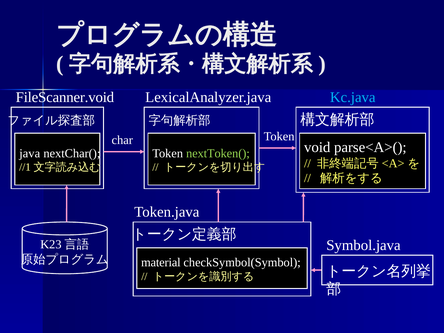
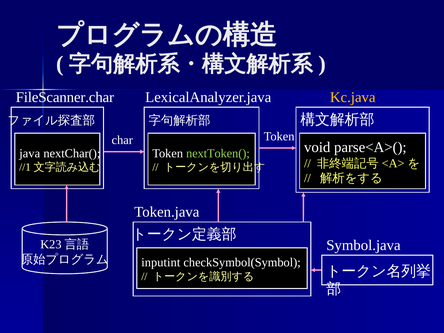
FileScanner.void: FileScanner.void -> FileScanner.char (65, 97)
Kc.java colour: light blue -> yellow (353, 97)
material: material -> inputint (161, 262)
